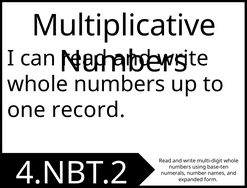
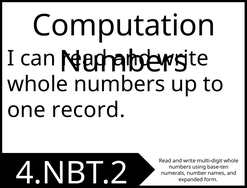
Multiplicative: Multiplicative -> Computation (124, 26)
